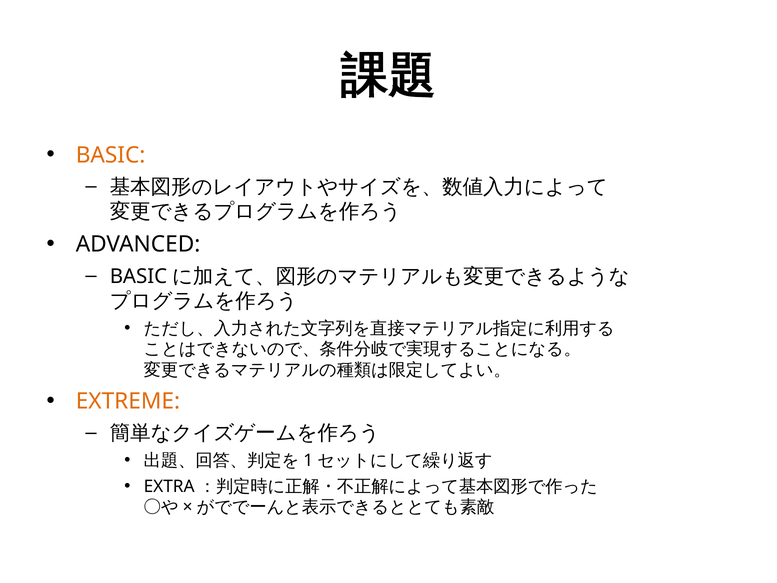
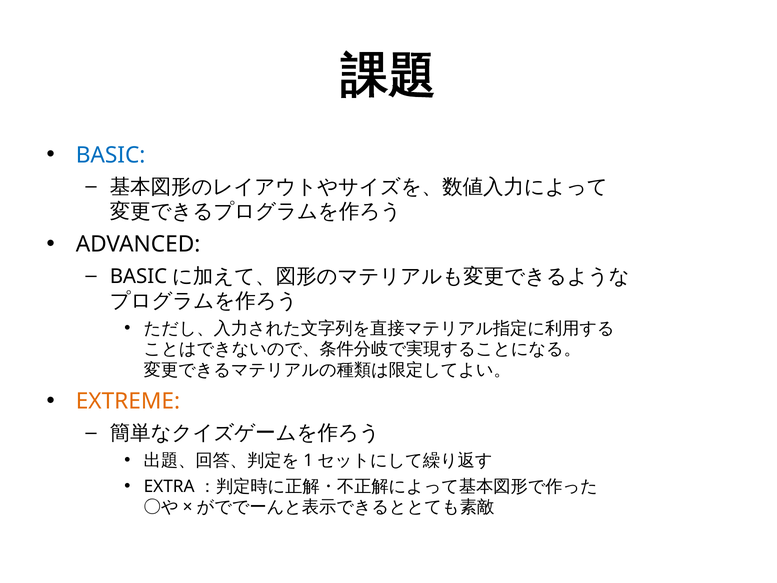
BASIC colour: orange -> blue (111, 155)
